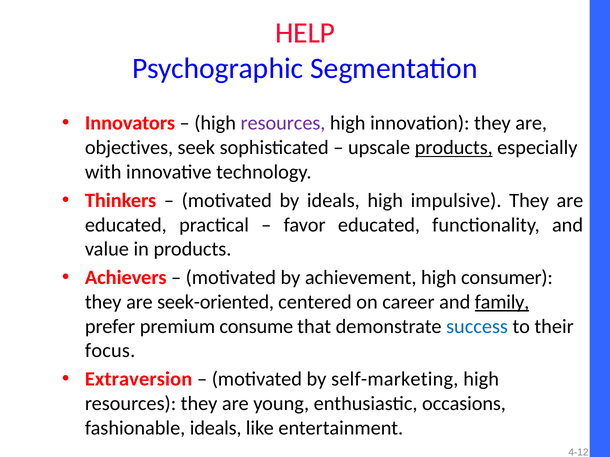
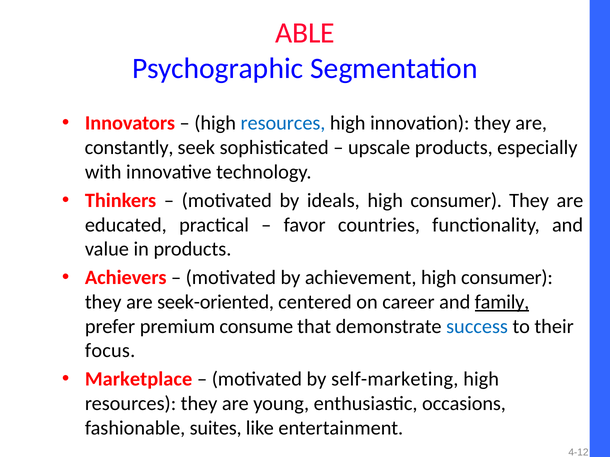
HELP: HELP -> ABLE (305, 33)
resources colour: purple -> blue (283, 123)
objectives: objectives -> constantly (129, 148)
products underline: present -> none (454, 148)
ideals high impulsive: impulsive -> consumer (456, 201)
favor educated: educated -> countries (379, 225)
Extraversion: Extraversion -> Marketplace (139, 380)
fashionable ideals: ideals -> suites (216, 428)
